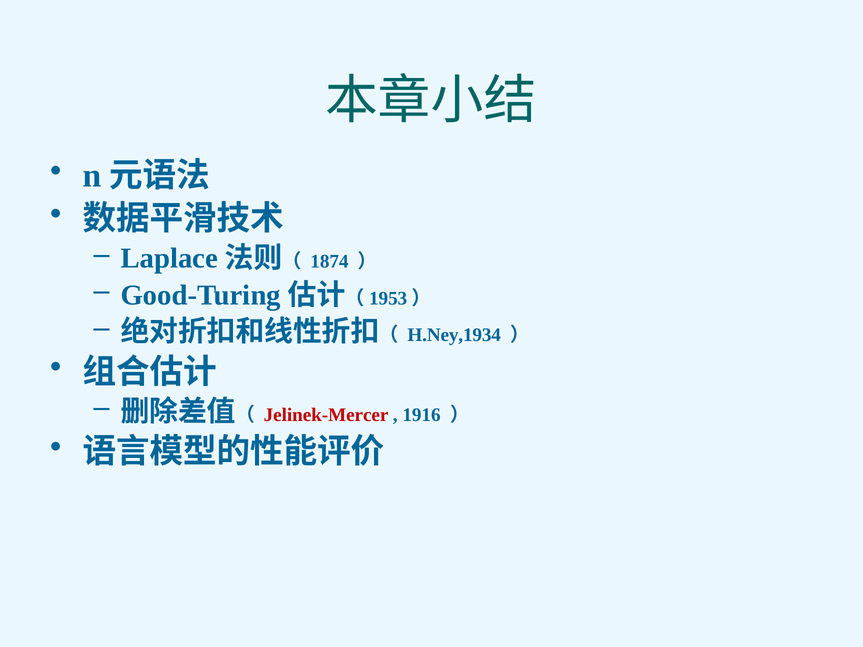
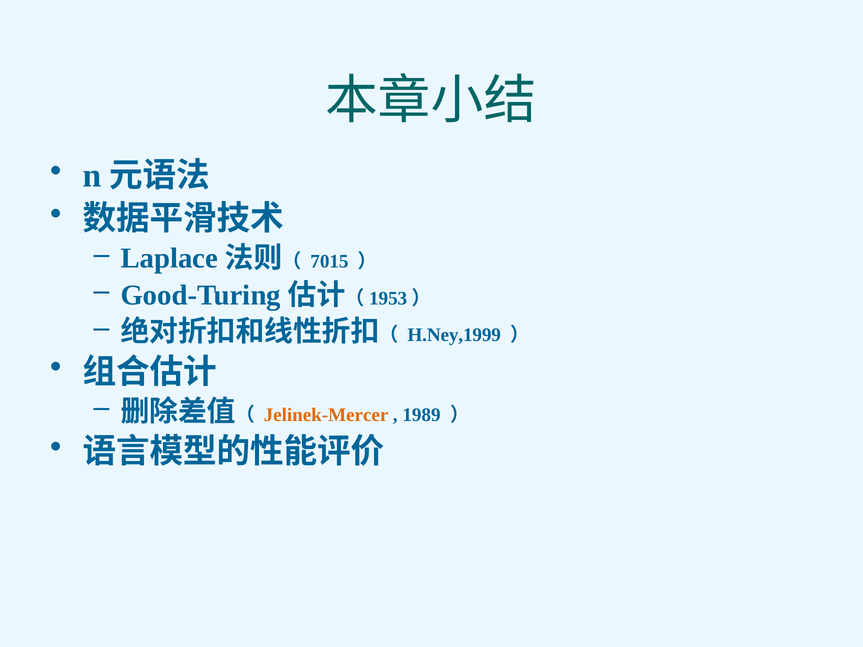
1874: 1874 -> 7015 (329, 262)
H.Ney,1934: H.Ney,1934 -> H.Ney,1999 (454, 335)
Jelinek-Mercer colour: red -> orange (326, 415)
1916: 1916 -> 1989 (421, 415)
